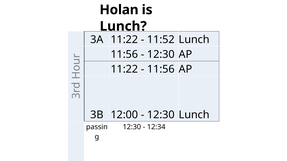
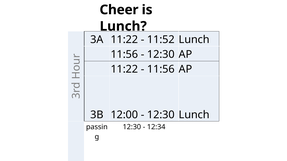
Holan: Holan -> Cheer (119, 10)
